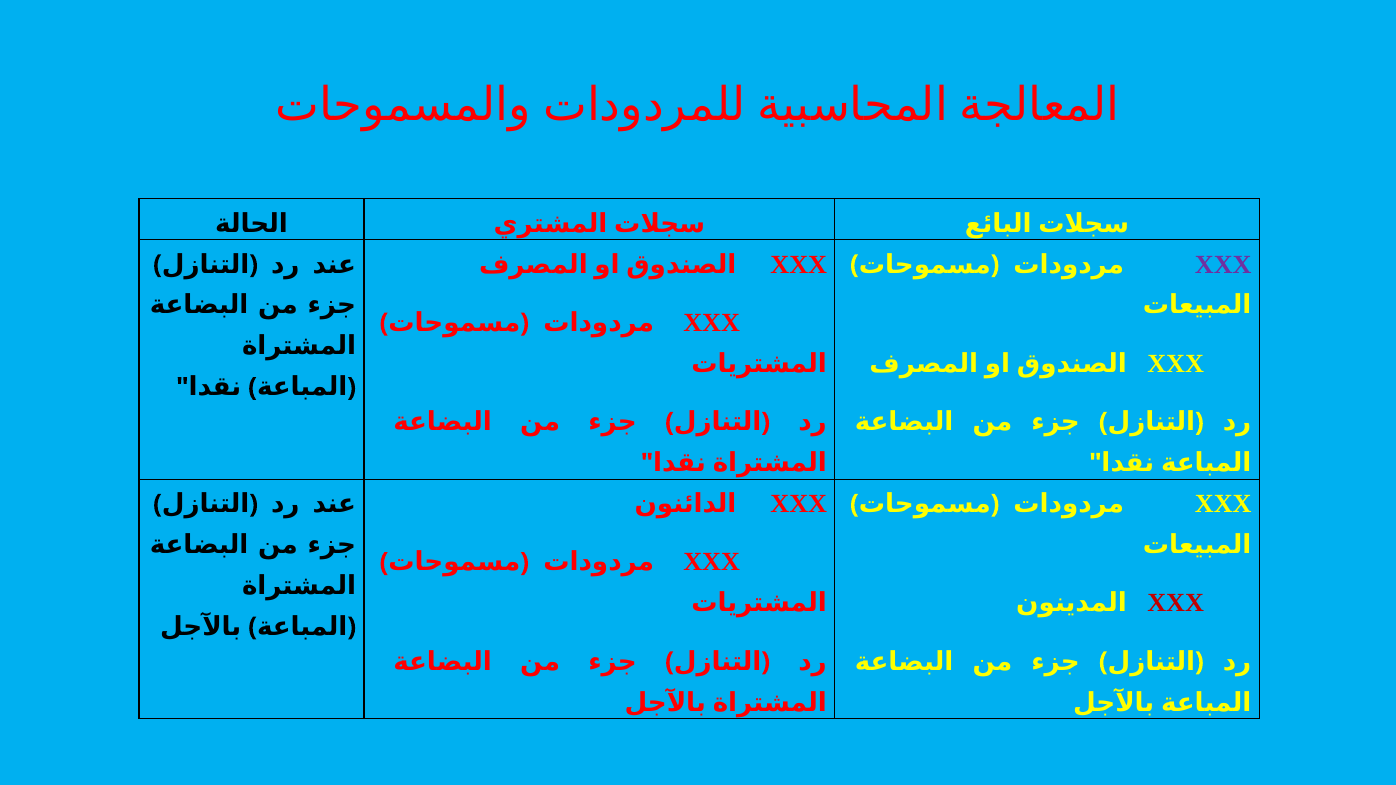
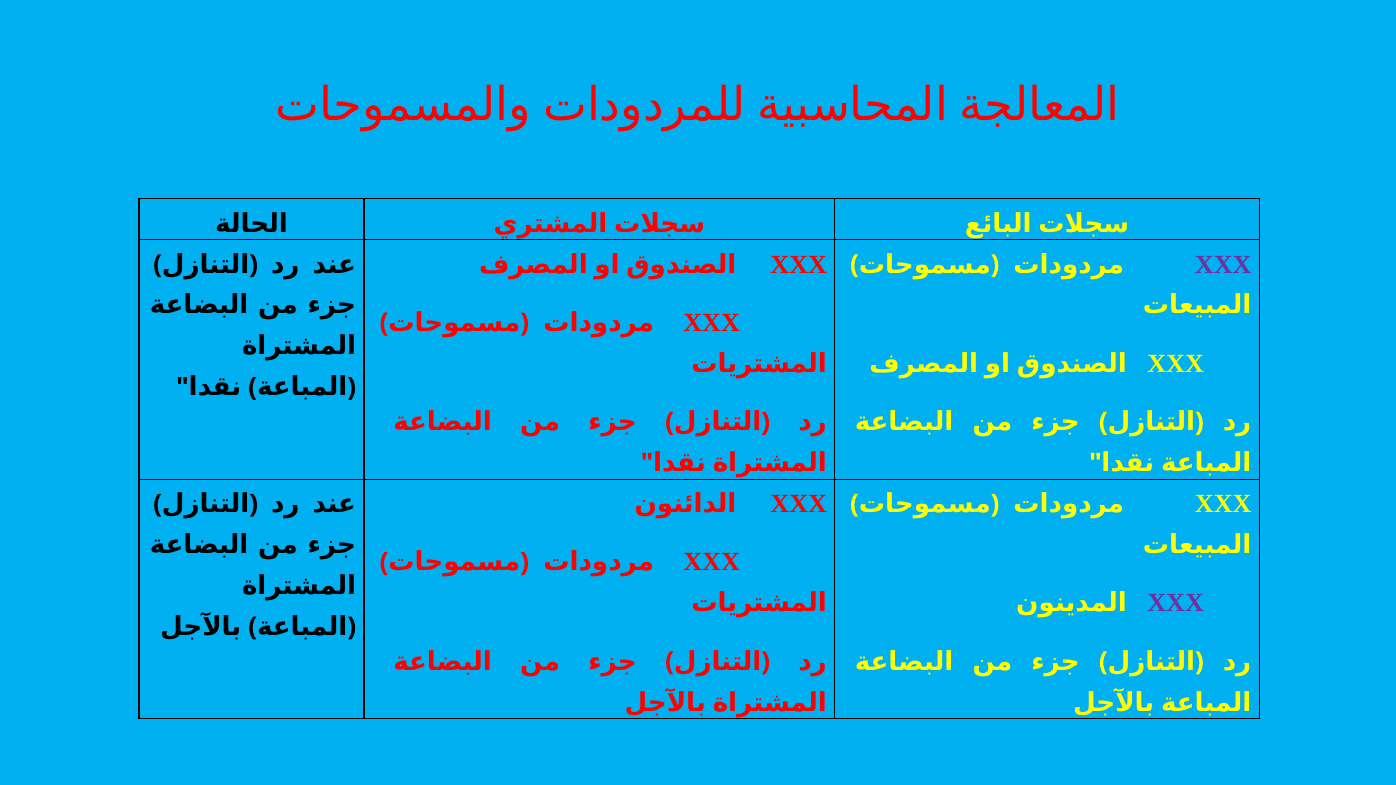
XXX colour: red -> purple (1176, 603)
